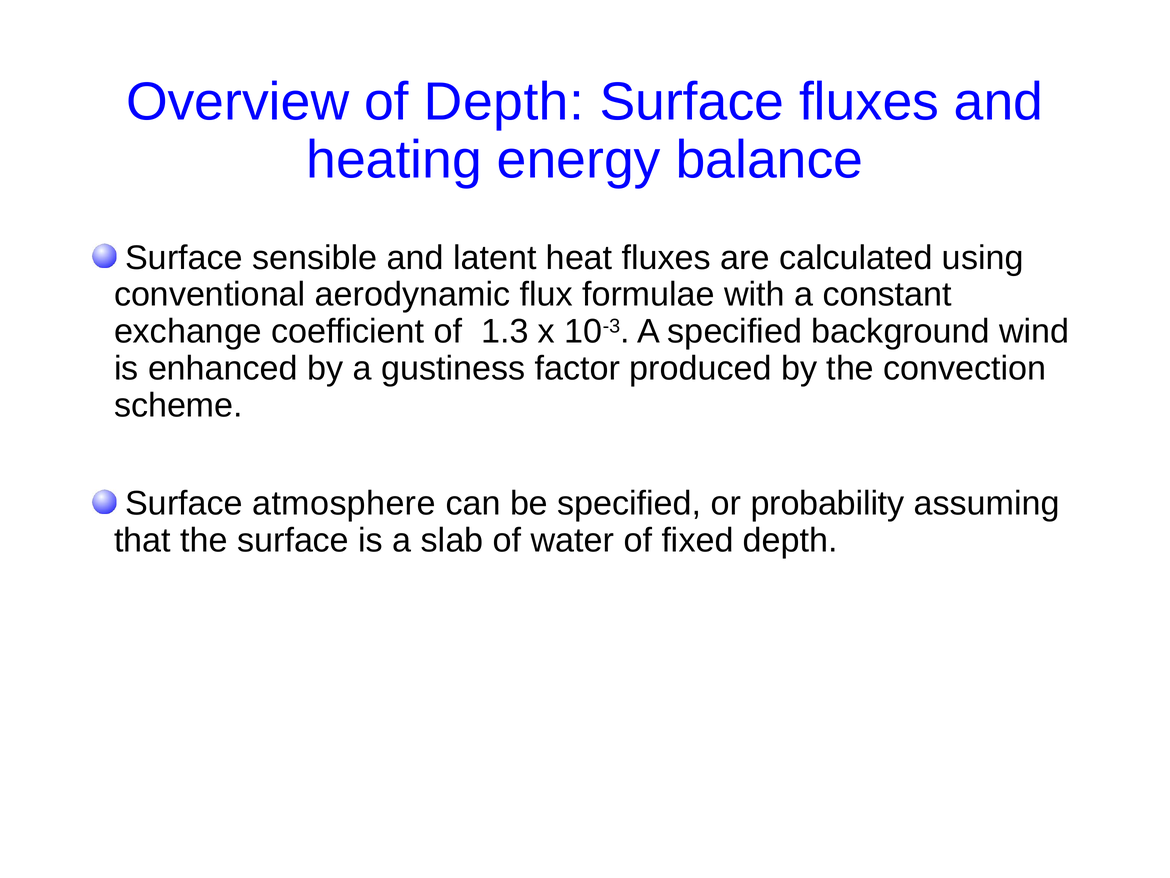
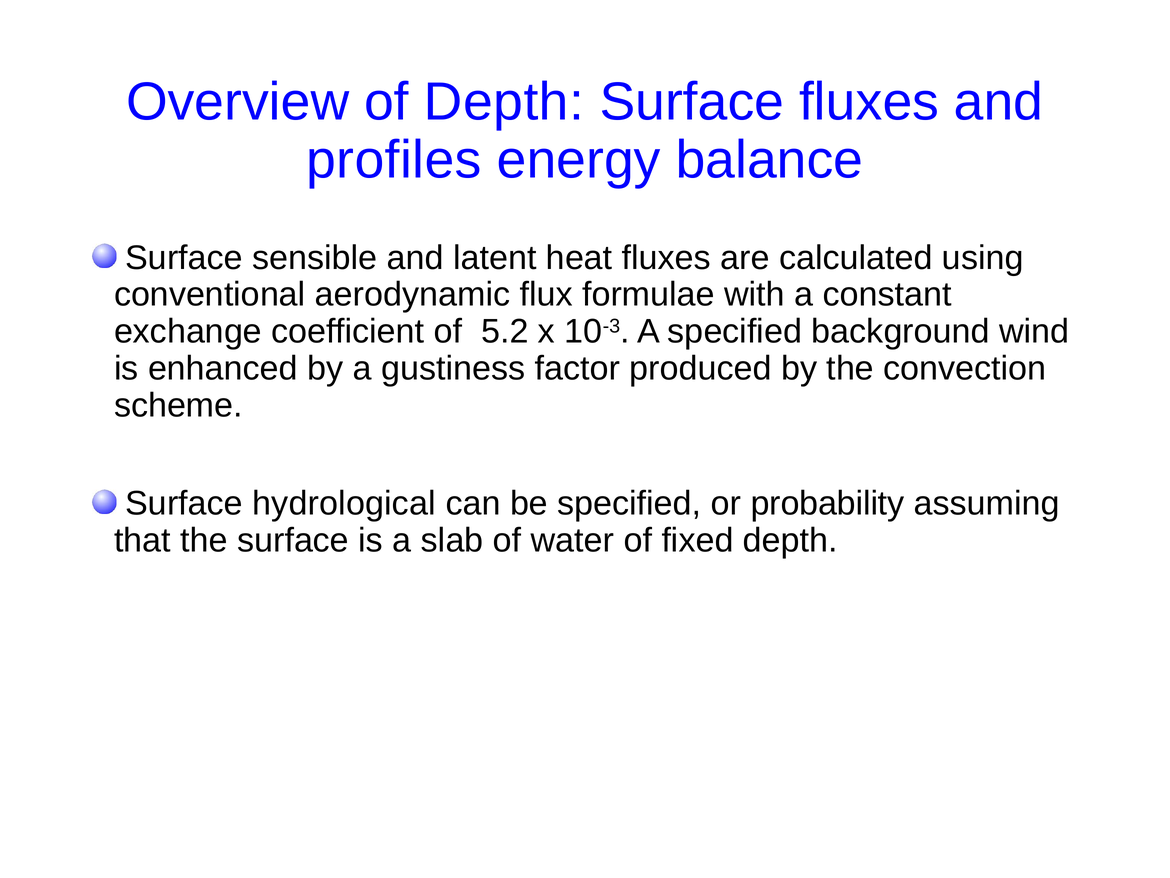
heating: heating -> profiles (394, 160)
1.3: 1.3 -> 5.2 (505, 331)
atmosphere: atmosphere -> hydrological (344, 503)
